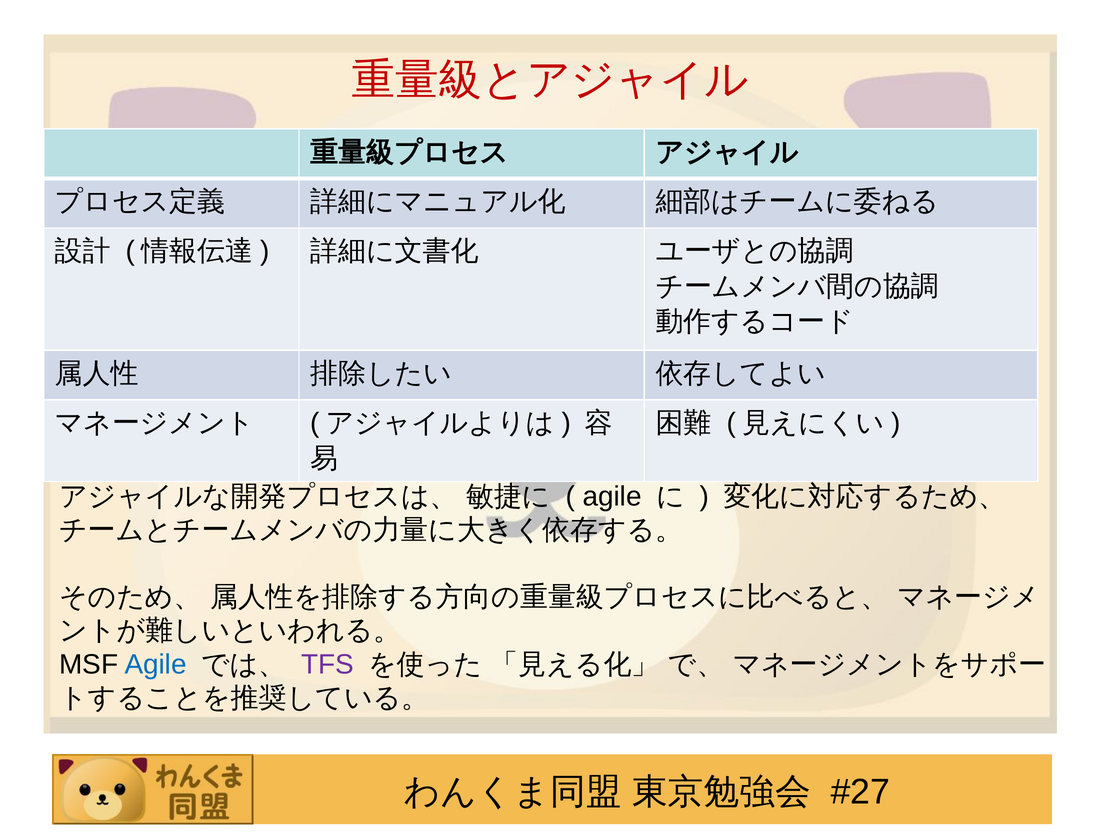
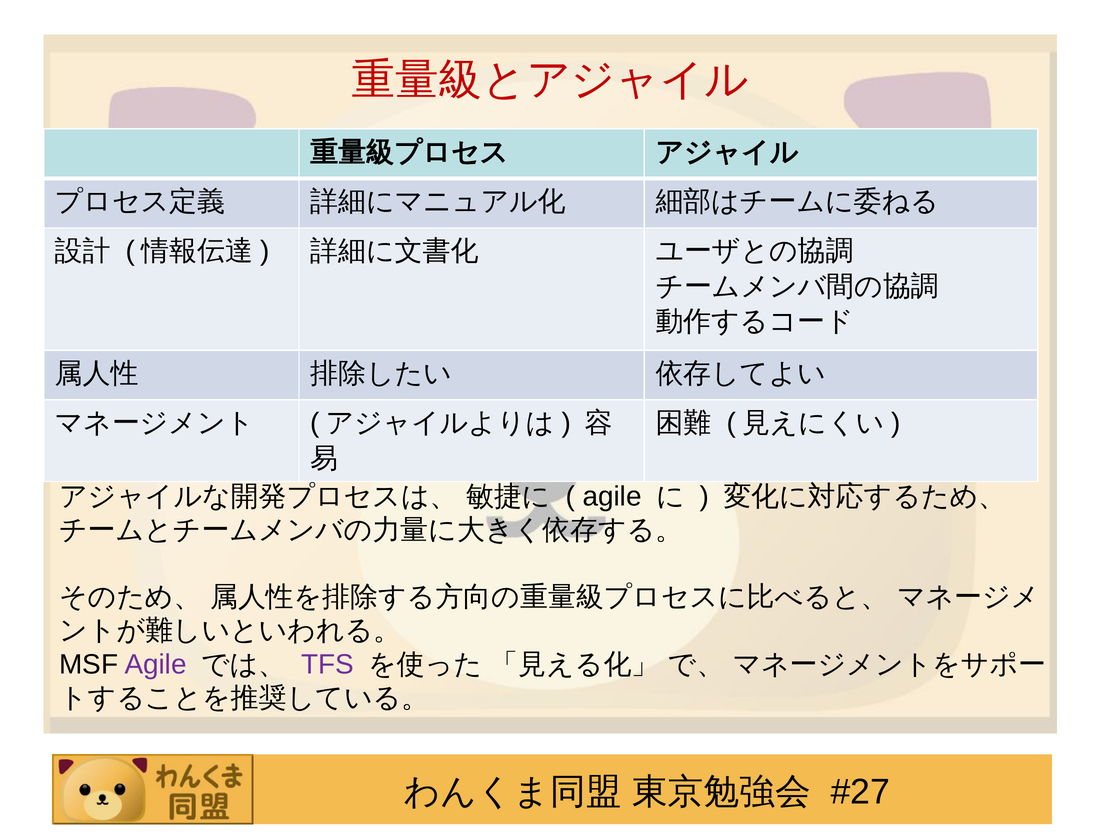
Agile colour: blue -> purple (156, 664)
